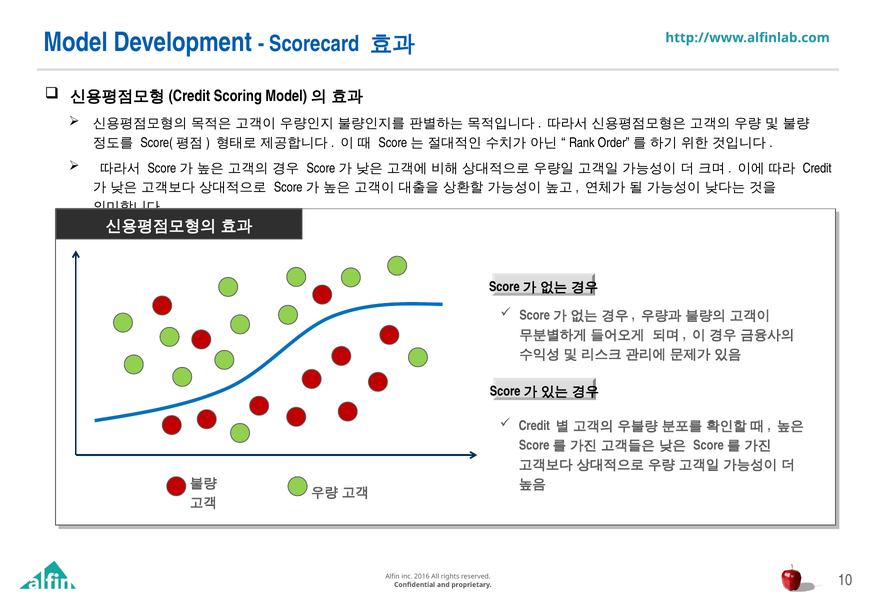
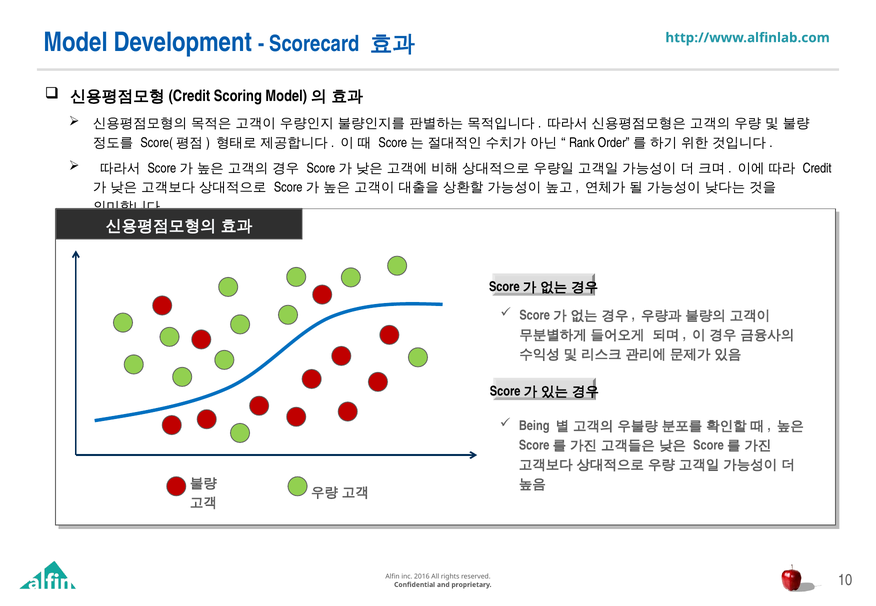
Credit: Credit -> Being (534, 426)
